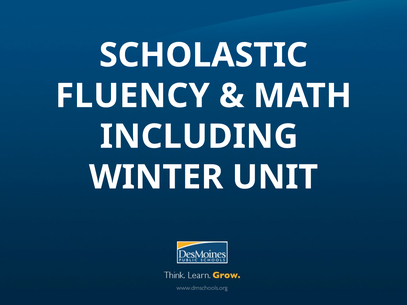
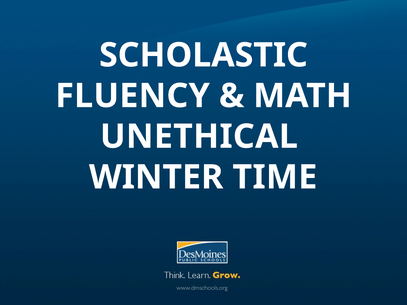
INCLUDING: INCLUDING -> UNETHICAL (199, 137)
UNIT: UNIT -> TIME (275, 177)
